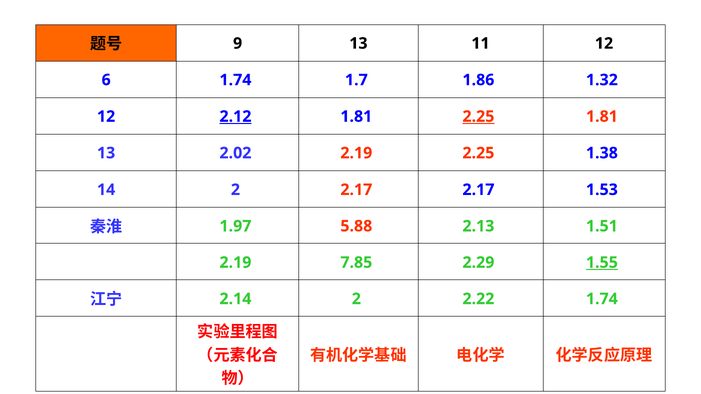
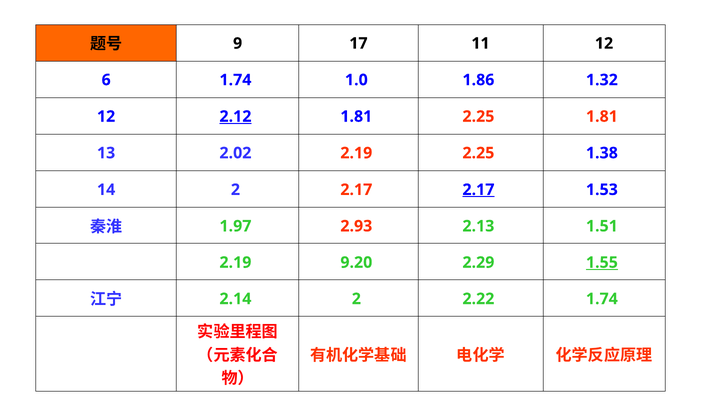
9 13: 13 -> 17 (358, 43)
1.7: 1.7 -> 1.0 (356, 80)
2.25 underline: present -> none (478, 117)
2.17 underline: none -> present (478, 190)
5.88: 5.88 -> 2.93 (356, 226)
7.85: 7.85 -> 9.20 (356, 263)
